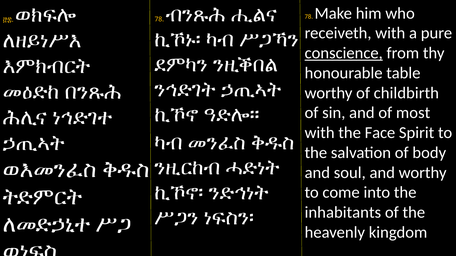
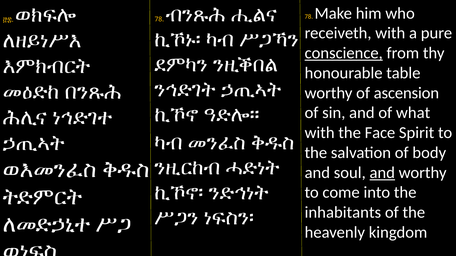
childbirth: childbirth -> ascension (406, 93)
most: most -> what (413, 113)
and underline: none -> present (382, 173)
